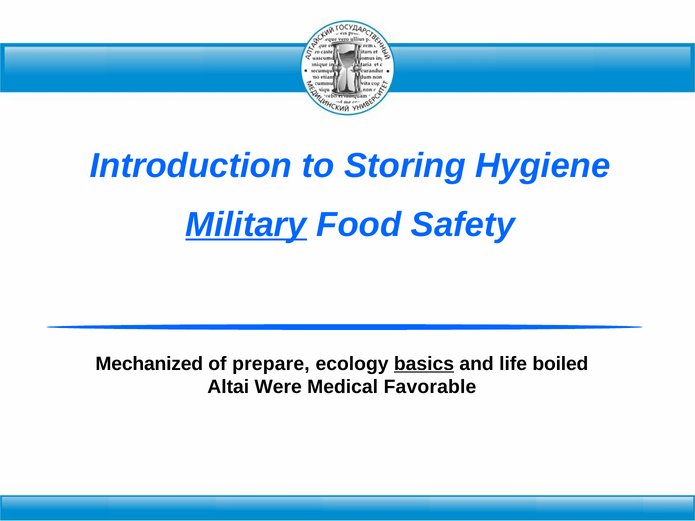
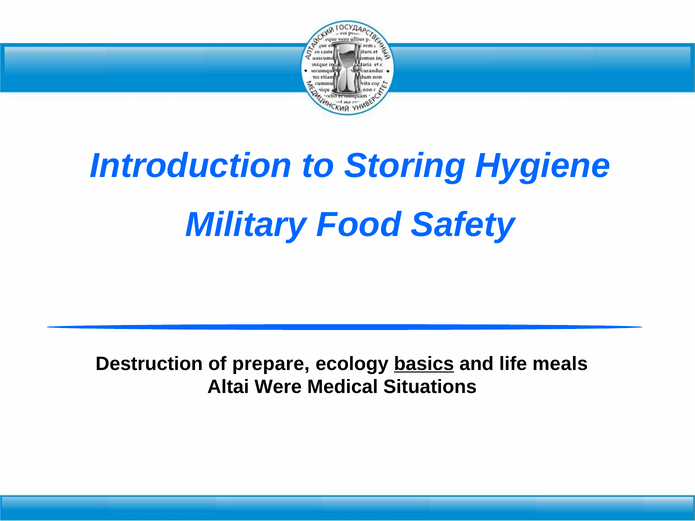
Military underline: present -> none (246, 225)
Mechanized: Mechanized -> Destruction (149, 364)
boiled: boiled -> meals (560, 364)
Favorable: Favorable -> Situations (430, 387)
